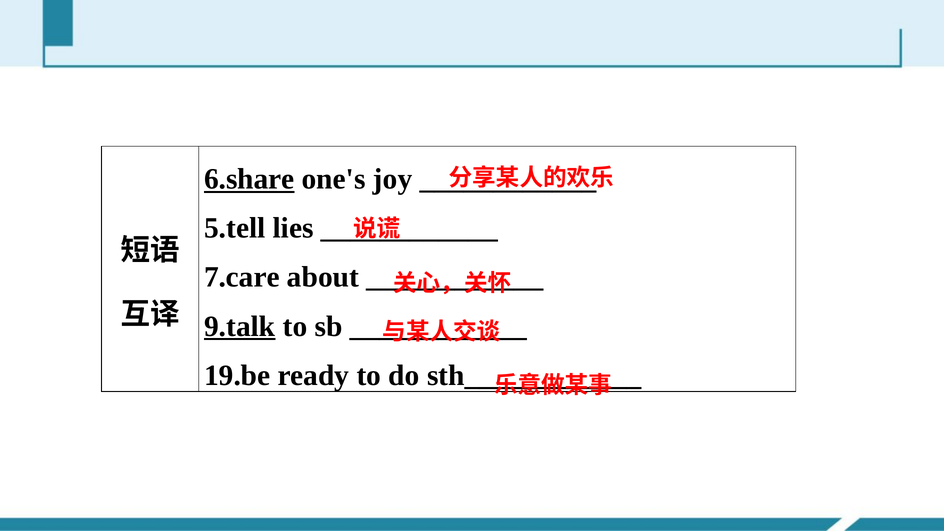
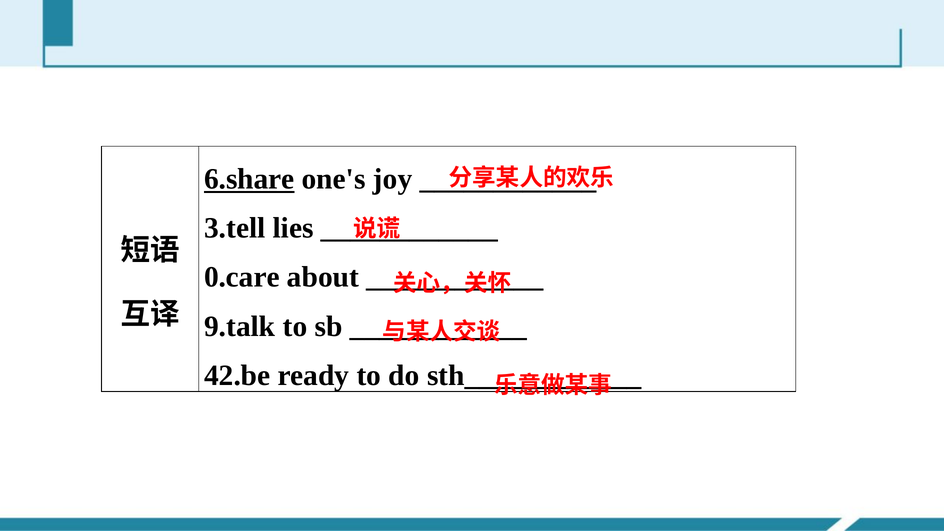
5.tell: 5.tell -> 3.tell (235, 228)
7.care: 7.care -> 0.care (242, 277)
9.talk underline: present -> none (240, 326)
19.be: 19.be -> 42.be (237, 375)
